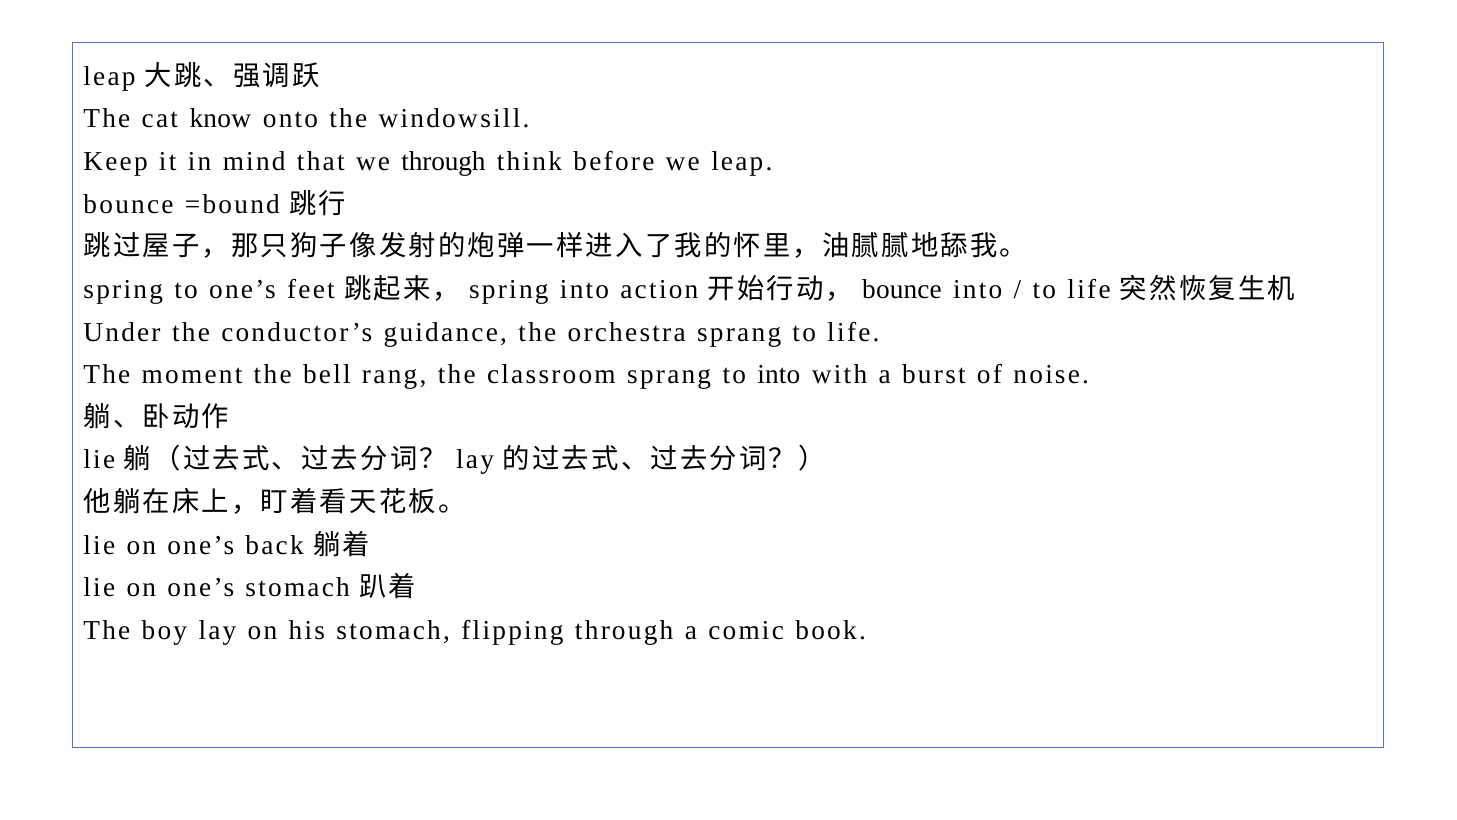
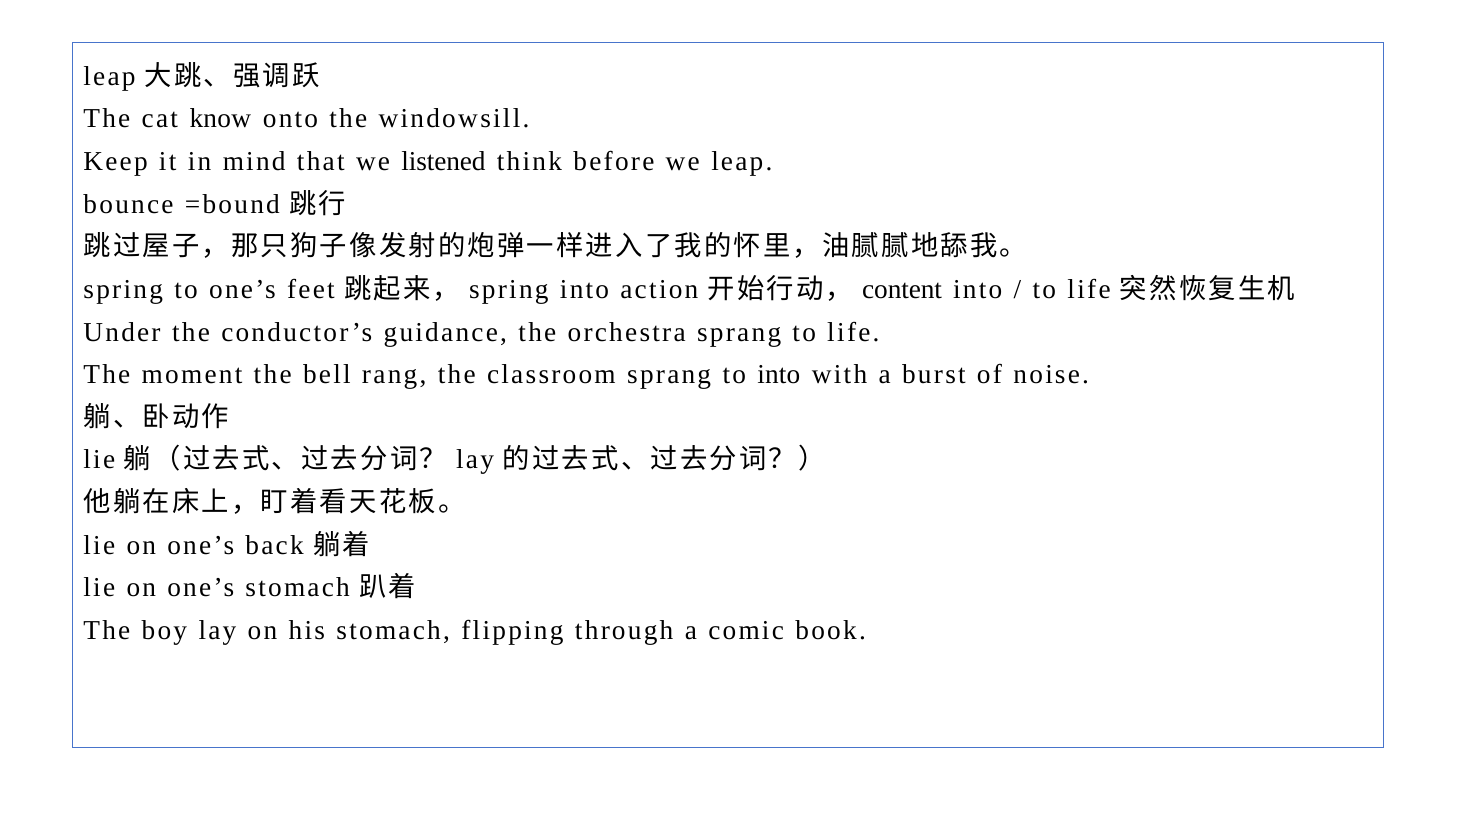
we through: through -> listened (443, 161)
bounce: bounce -> content (902, 289)
